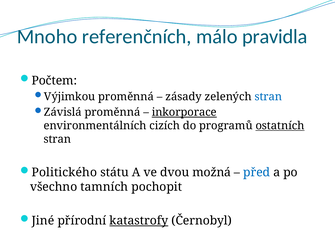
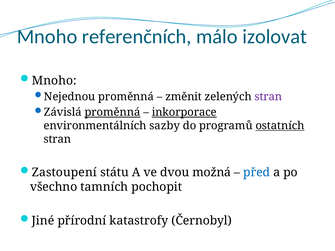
pravidla: pravidla -> izolovat (275, 37)
Počtem: Počtem -> Mnoho (54, 81)
Výjimkou: Výjimkou -> Nejednou (70, 97)
zásady: zásady -> změnit (184, 97)
stran colour: blue -> purple (268, 97)
proměnná underline: none -> present (112, 112)
cizích: cizích -> sazby (165, 126)
Politického: Politického -> Zastoupení (64, 173)
katastrofy underline: present -> none (139, 221)
